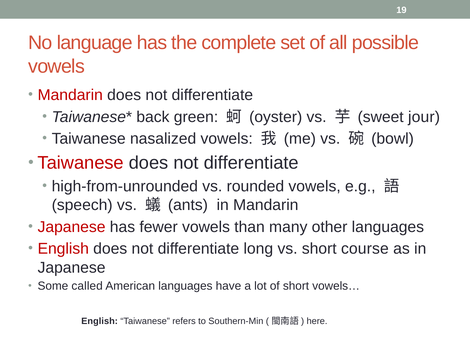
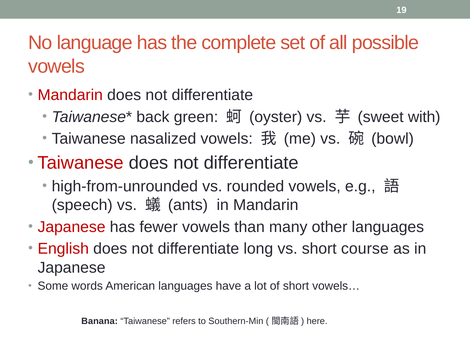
jour: jour -> with (424, 117)
called: called -> words (87, 286)
English: English -> Banana (100, 322)
